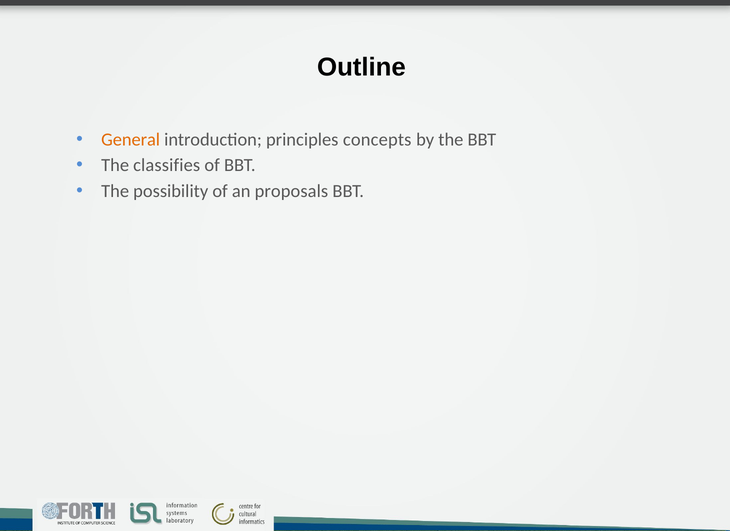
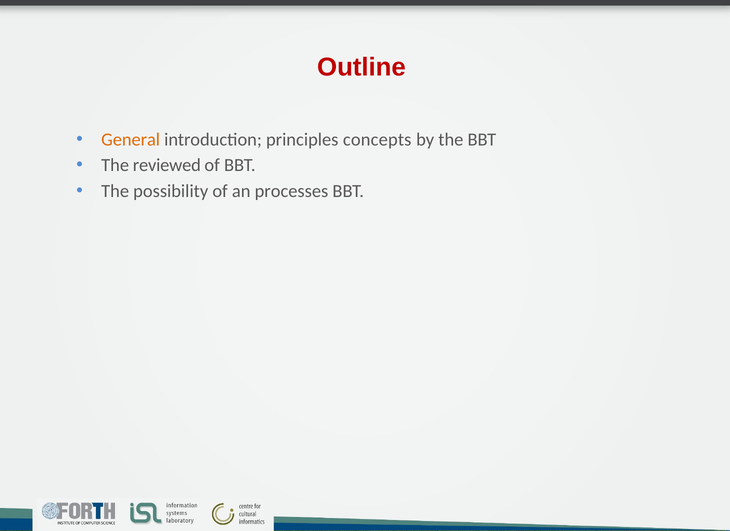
Outline colour: black -> red (361, 67)
classifies: classifies -> reviewed (167, 165)
proposals: proposals -> processes (291, 191)
